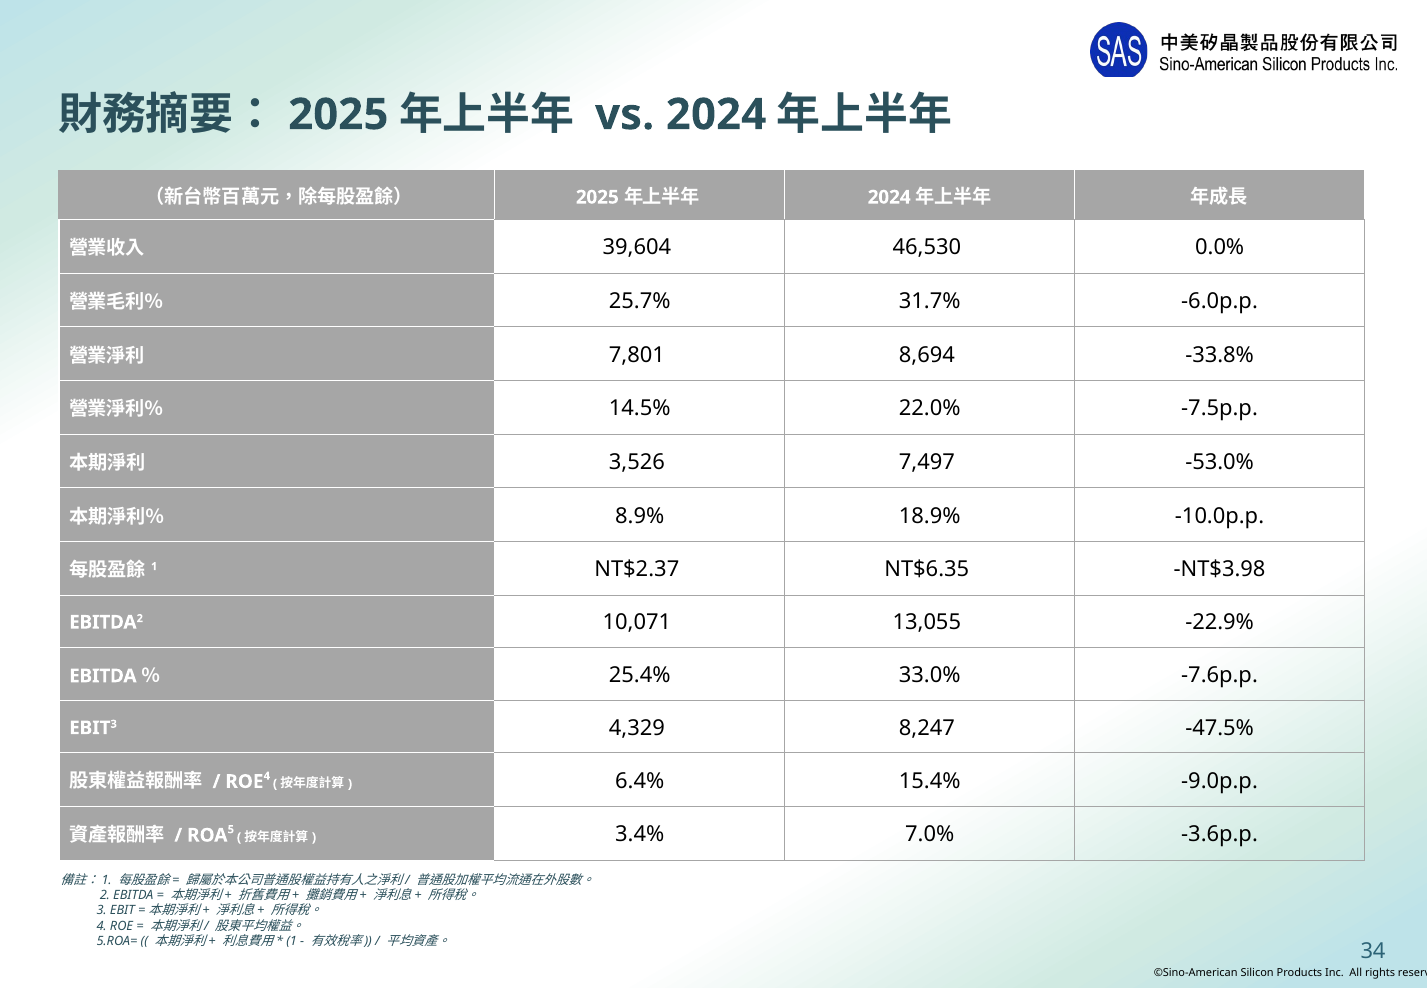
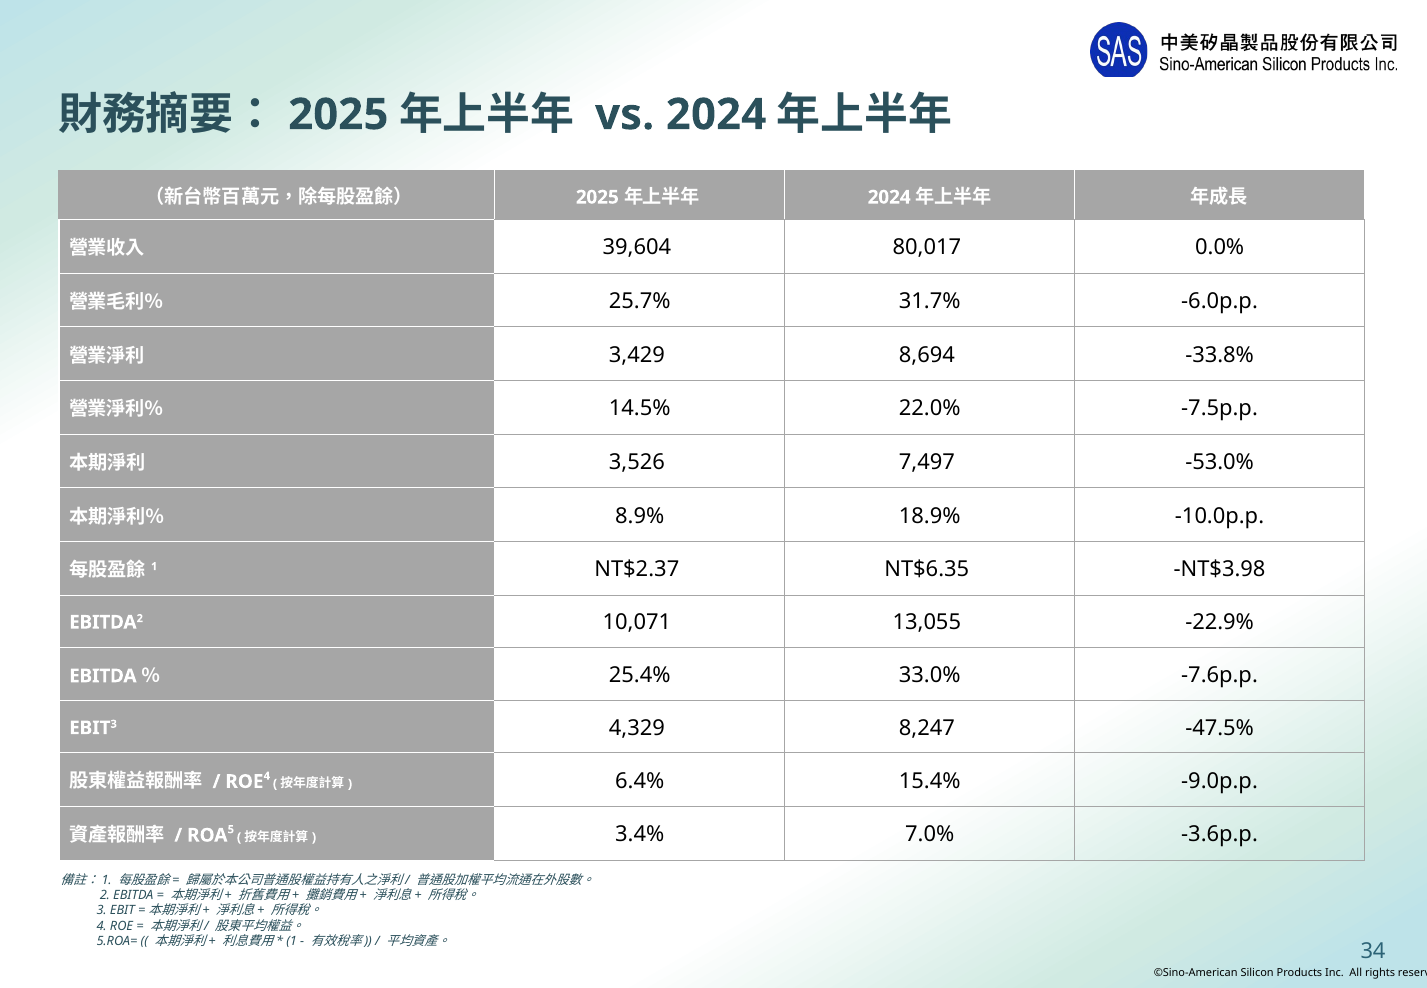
46,530: 46,530 -> 80,017 (927, 248)
7,801: 7,801 -> 3,429 (637, 355)
